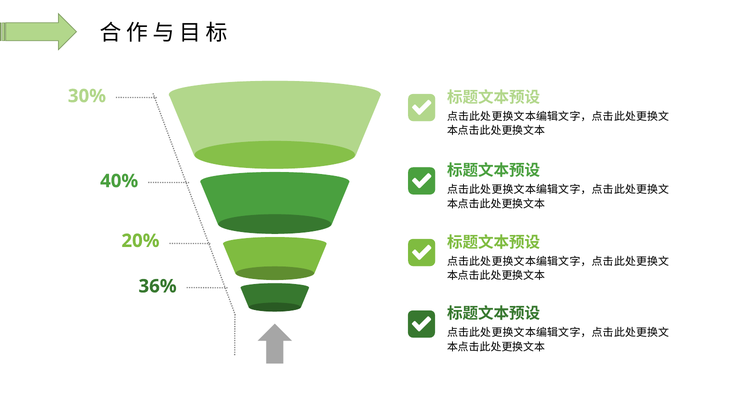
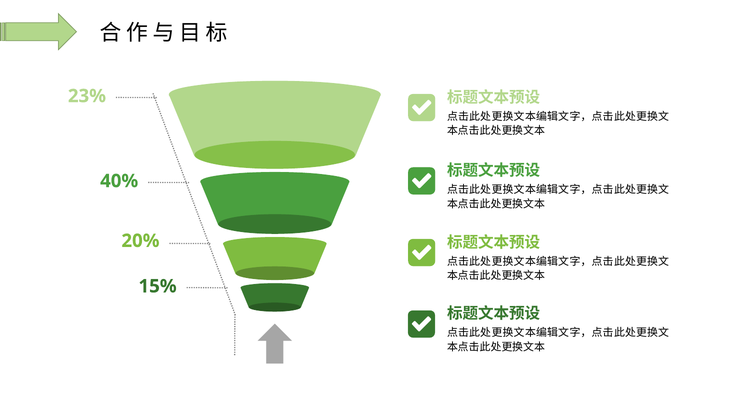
30%: 30% -> 23% (87, 96)
36%: 36% -> 15% (158, 287)
